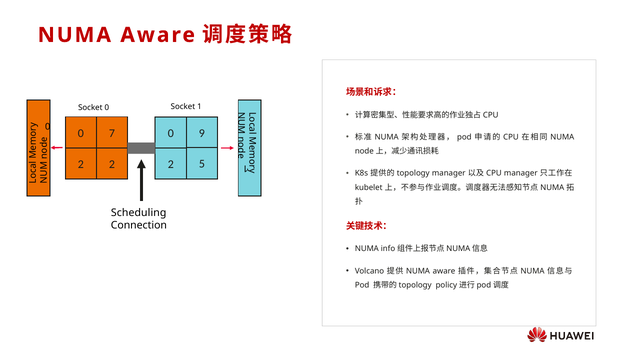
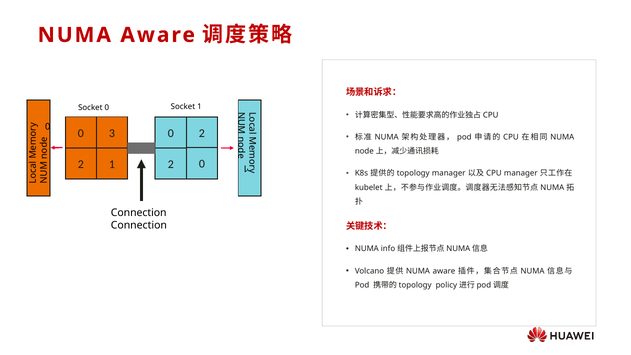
7: 7 -> 3 (112, 133)
0 9: 9 -> 2 (202, 133)
2 2: 2 -> 1 (112, 164)
2 5: 5 -> 0 (202, 164)
Scheduling: Scheduling -> Connection (139, 213)
